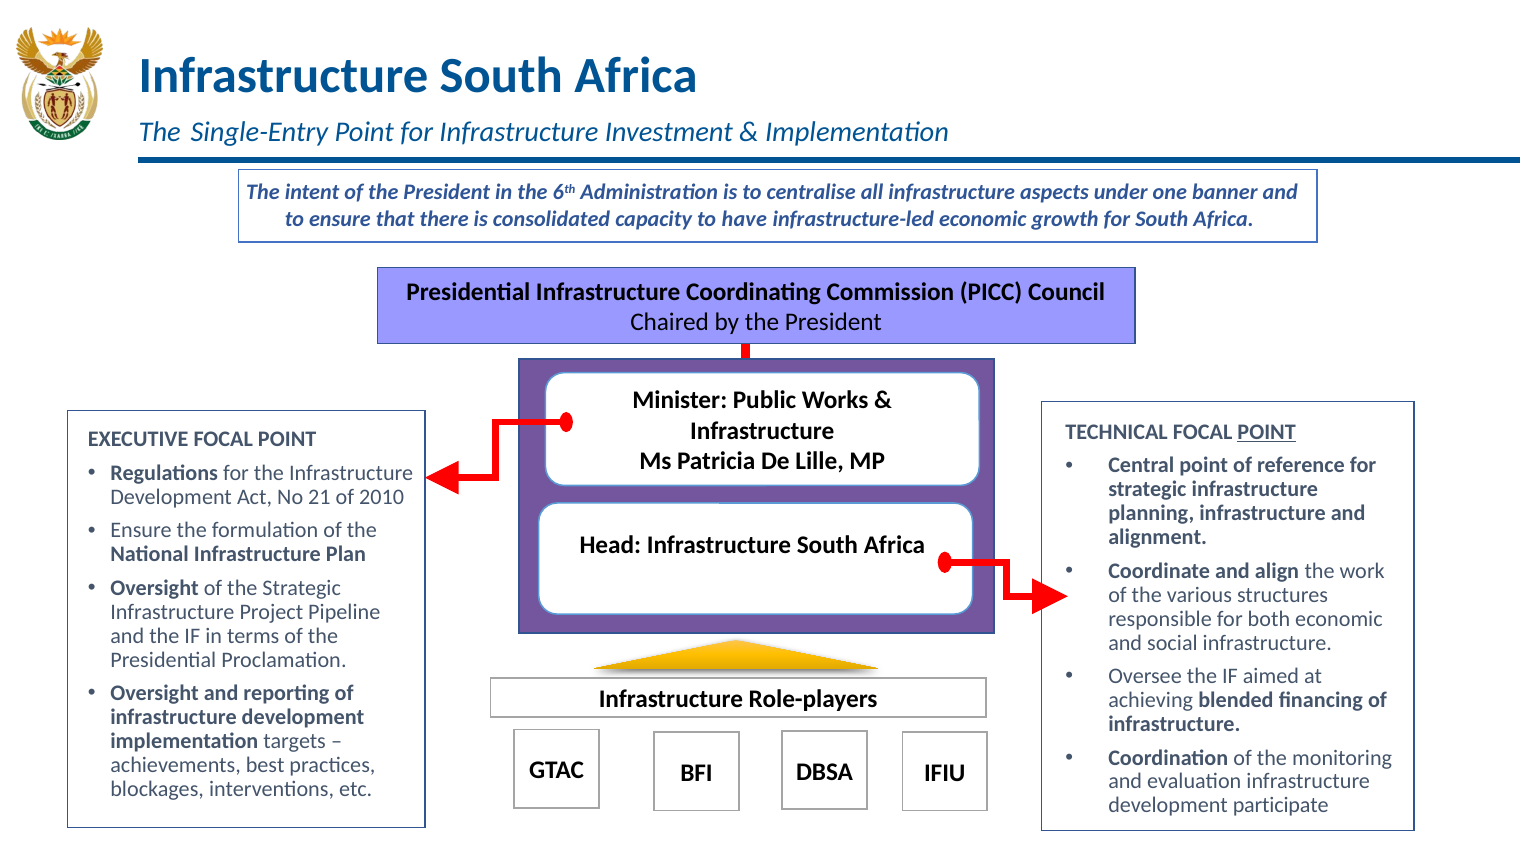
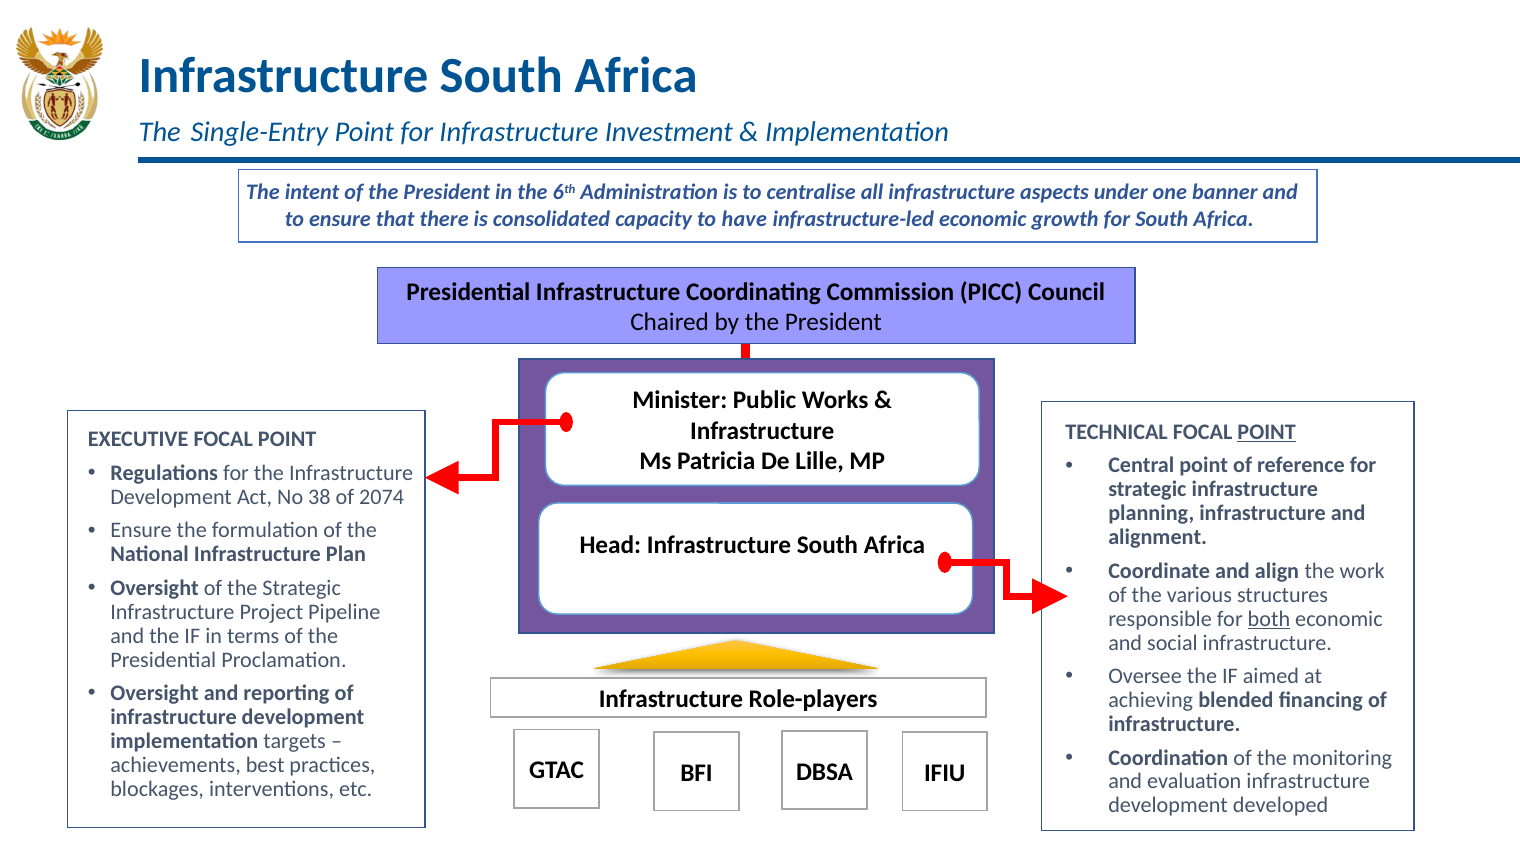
21: 21 -> 38 (319, 497)
2010: 2010 -> 2074 (382, 497)
both underline: none -> present (1269, 619)
participate: participate -> developed (1281, 806)
